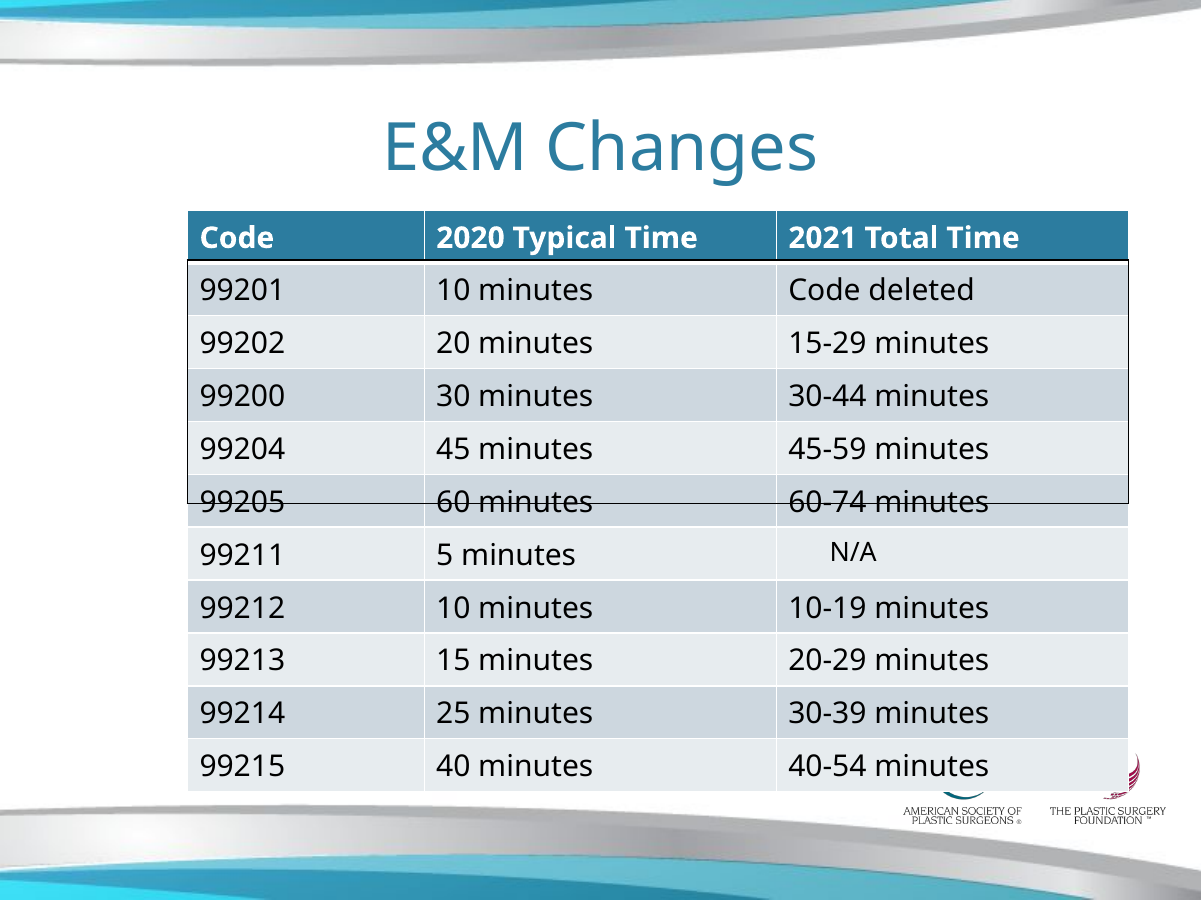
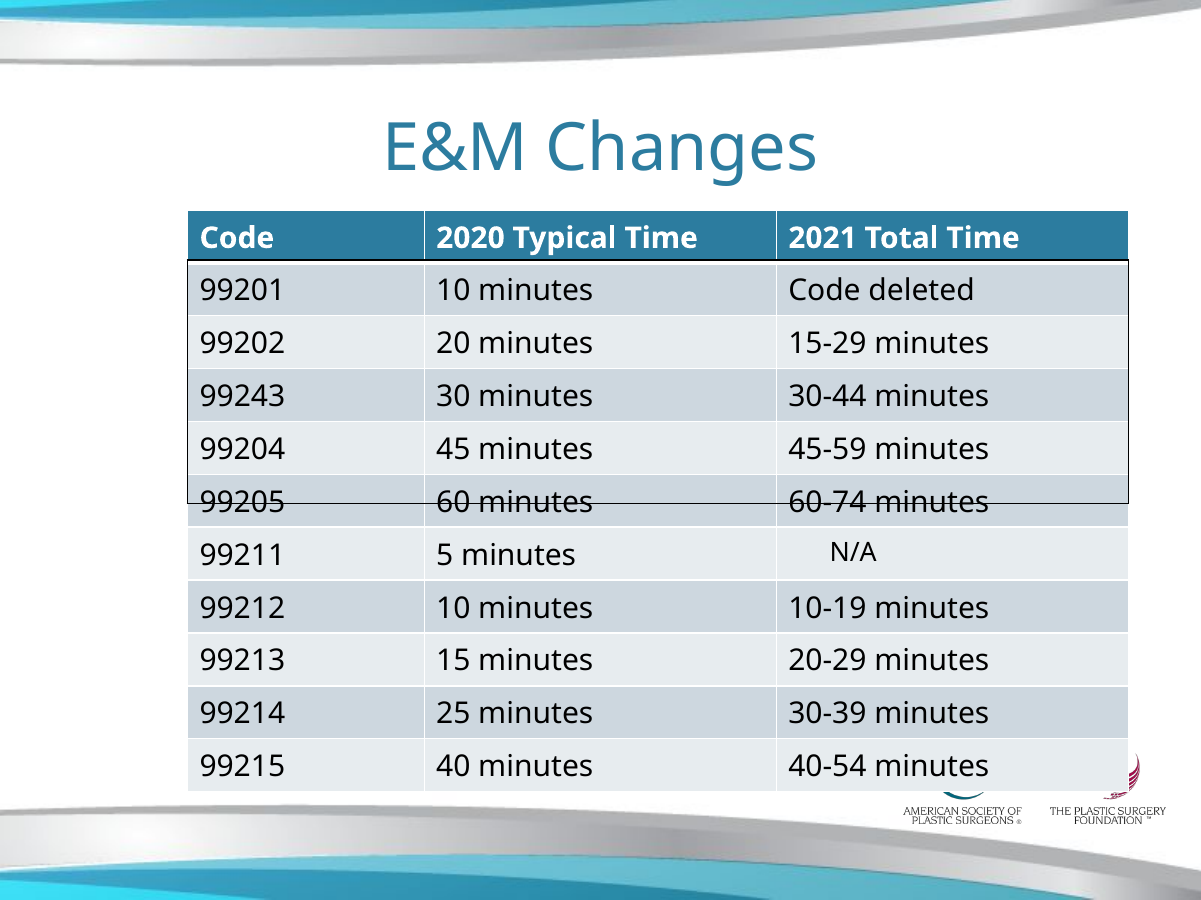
99200: 99200 -> 99243 (242, 397)
